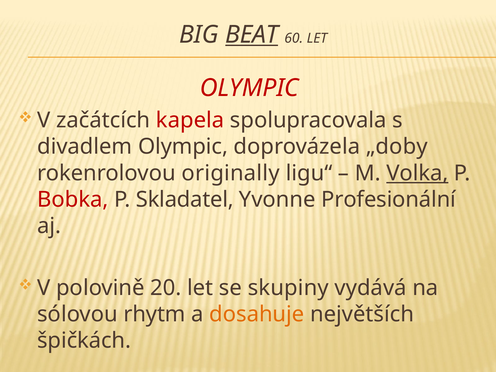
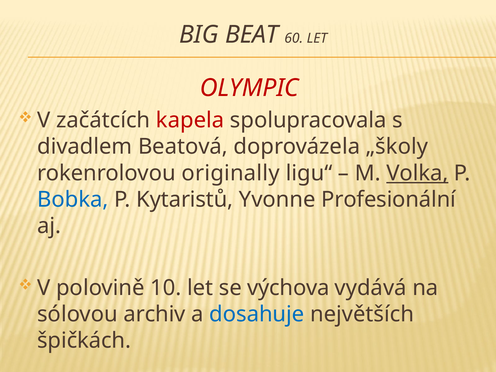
BEAT underline: present -> none (252, 35)
divadlem Olympic: Olympic -> Beatová (183, 147)
„doby: „doby -> „školy (397, 147)
Bobka colour: red -> blue (73, 200)
Skladatel: Skladatel -> Kytaristů (185, 200)
20: 20 -> 10 (166, 288)
skupiny: skupiny -> výchova (288, 288)
rhytm: rhytm -> archiv (155, 314)
dosahuje colour: orange -> blue (257, 314)
